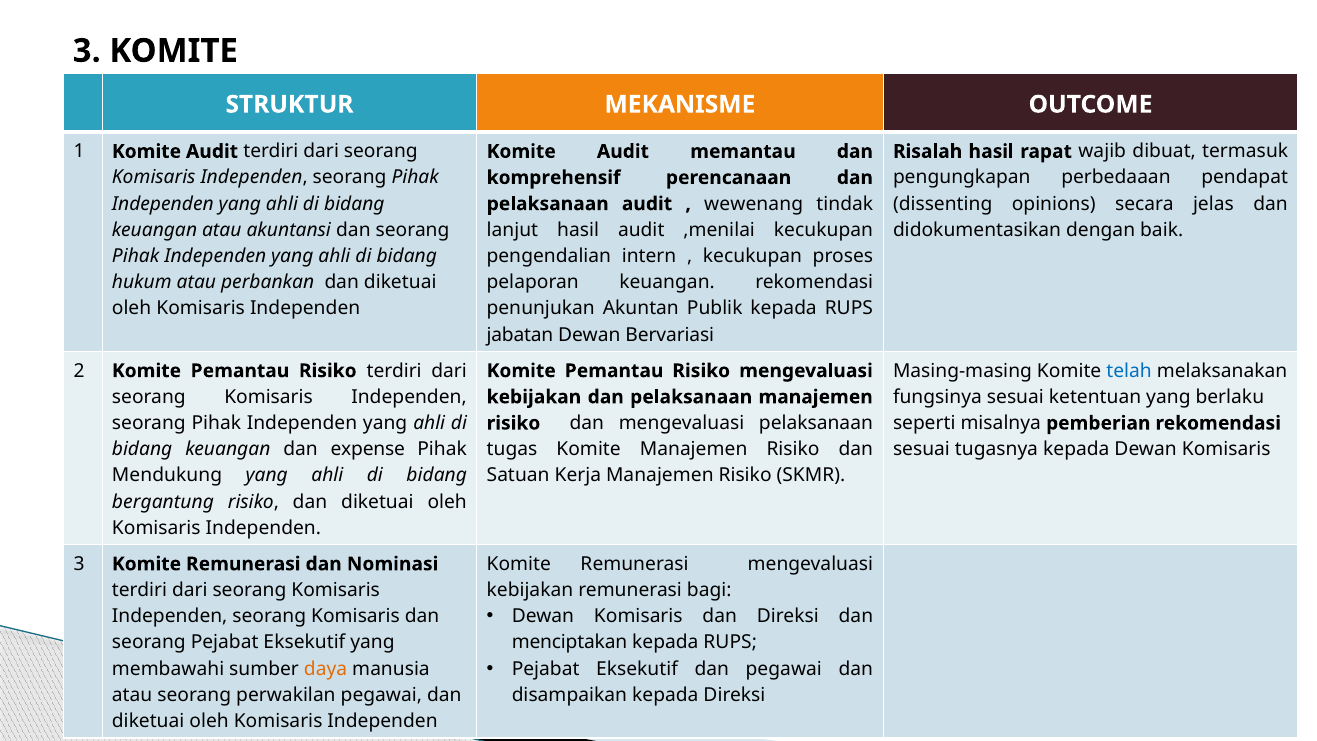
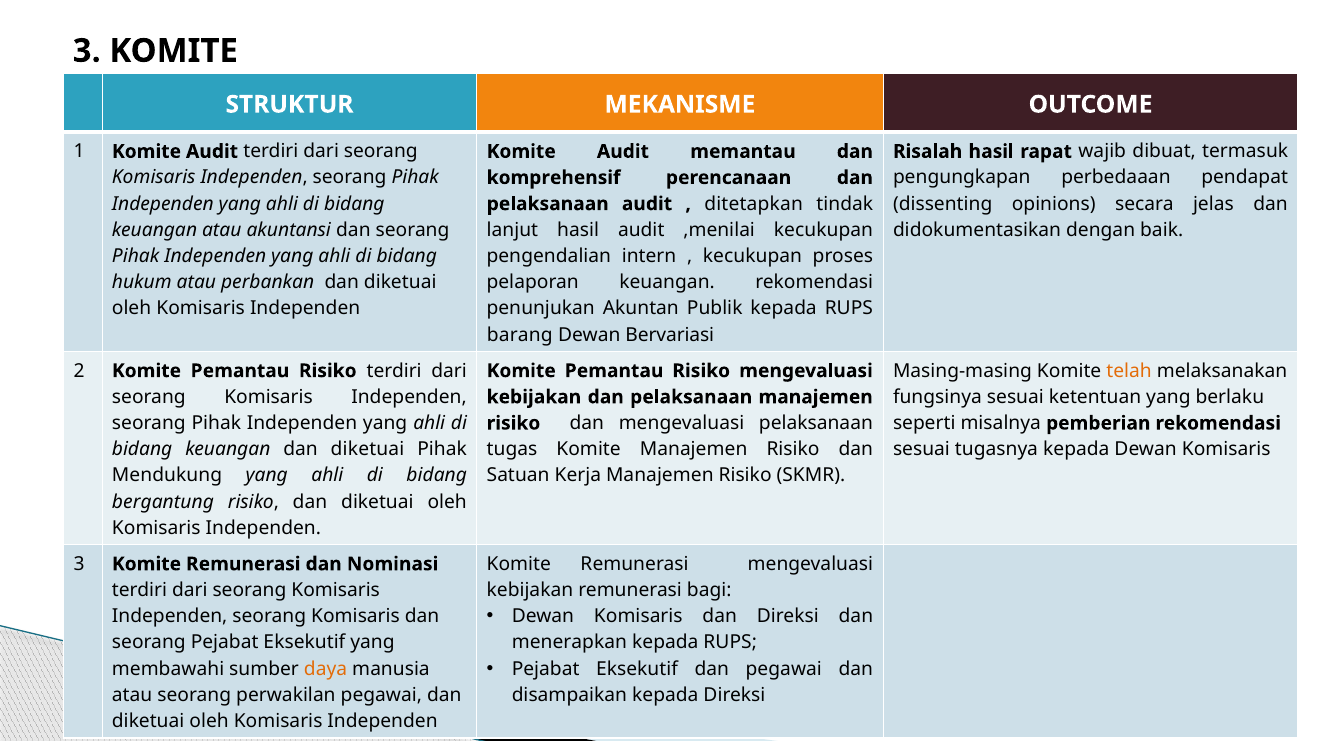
wewenang: wewenang -> ditetapkan (754, 204)
jabatan: jabatan -> barang (520, 335)
telah colour: blue -> orange (1129, 371)
keuangan dan expense: expense -> diketuai (368, 449)
menciptakan: menciptakan -> menerapkan (569, 642)
